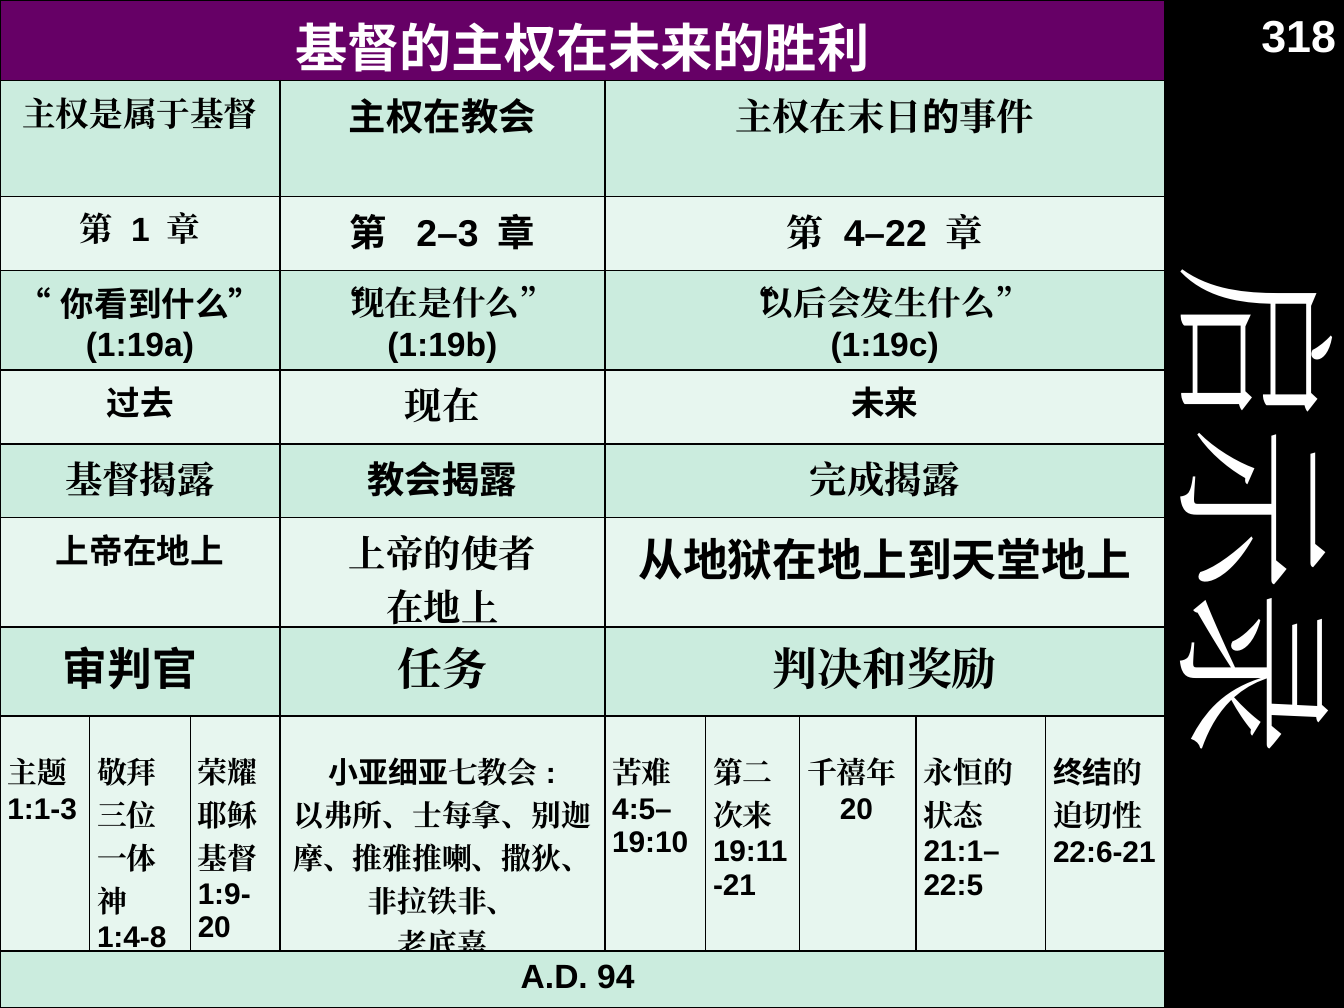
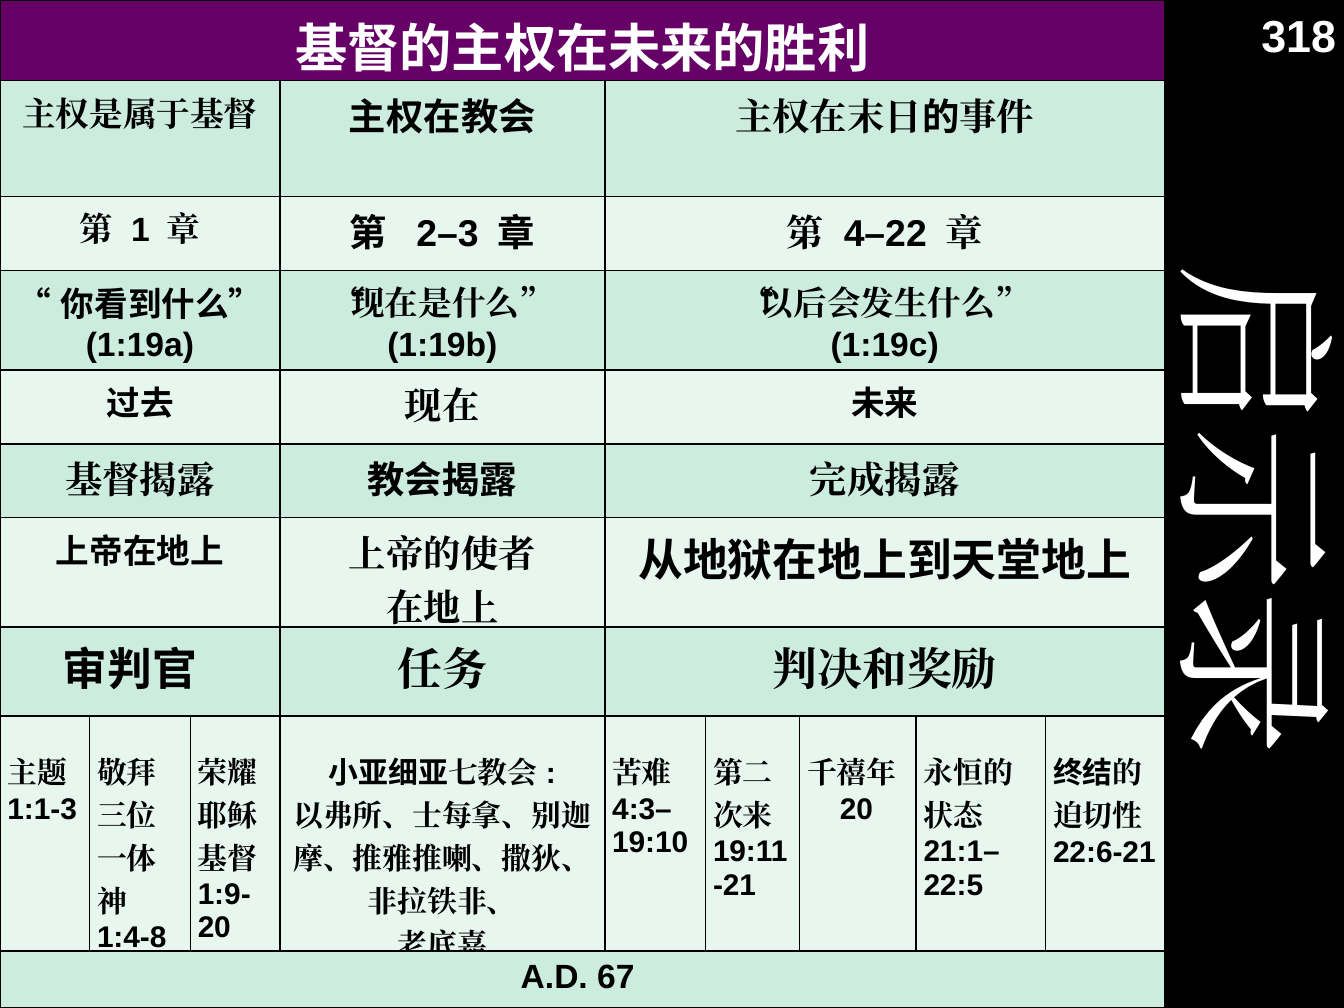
4:5–: 4:5– -> 4:3– (642, 809)
94: 94 -> 67 (616, 977)
